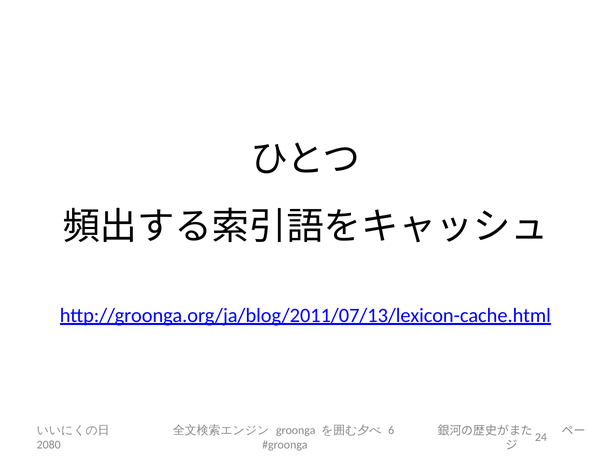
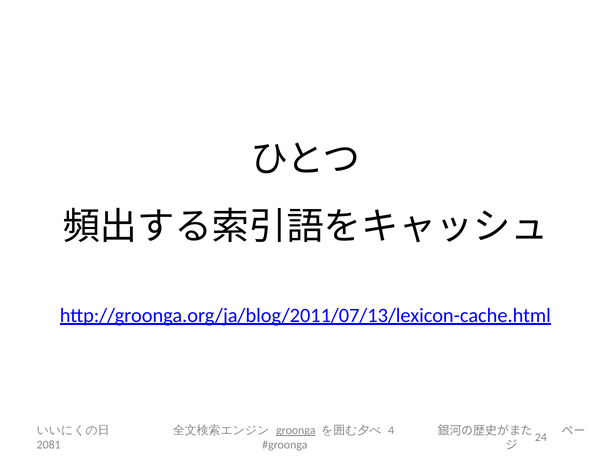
groonga underline: none -> present (296, 431)
6: 6 -> 4 (391, 431)
2080: 2080 -> 2081 (49, 445)
